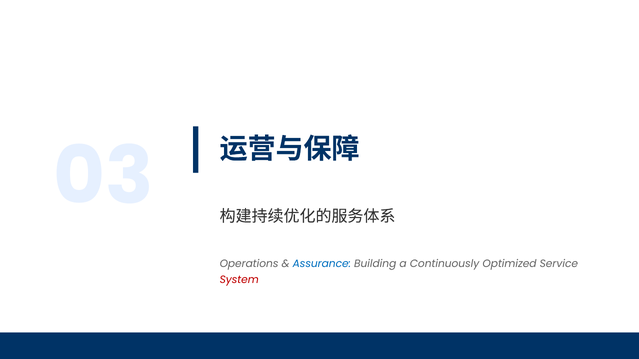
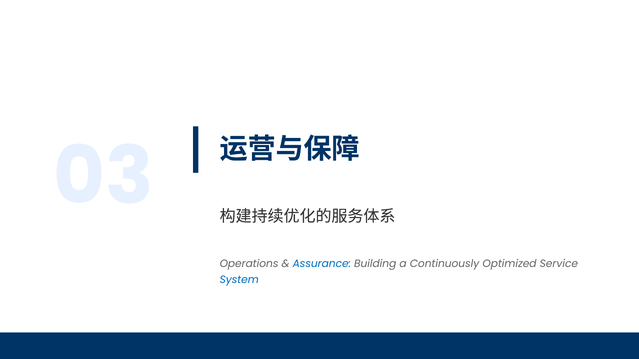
System colour: red -> blue (239, 280)
